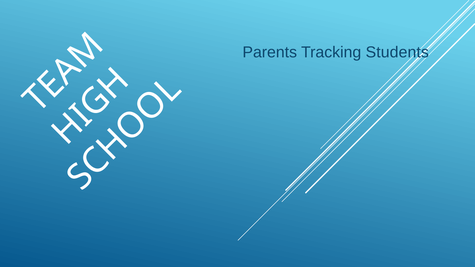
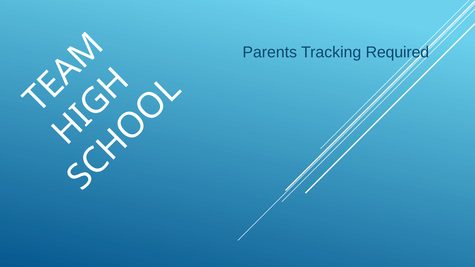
Students: Students -> Required (397, 52)
